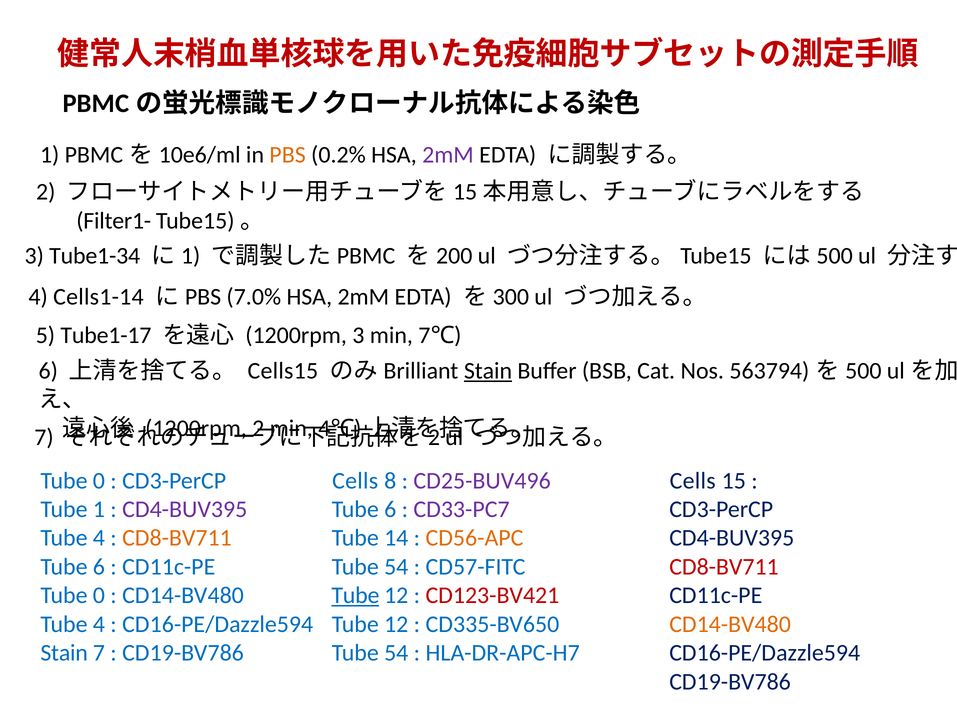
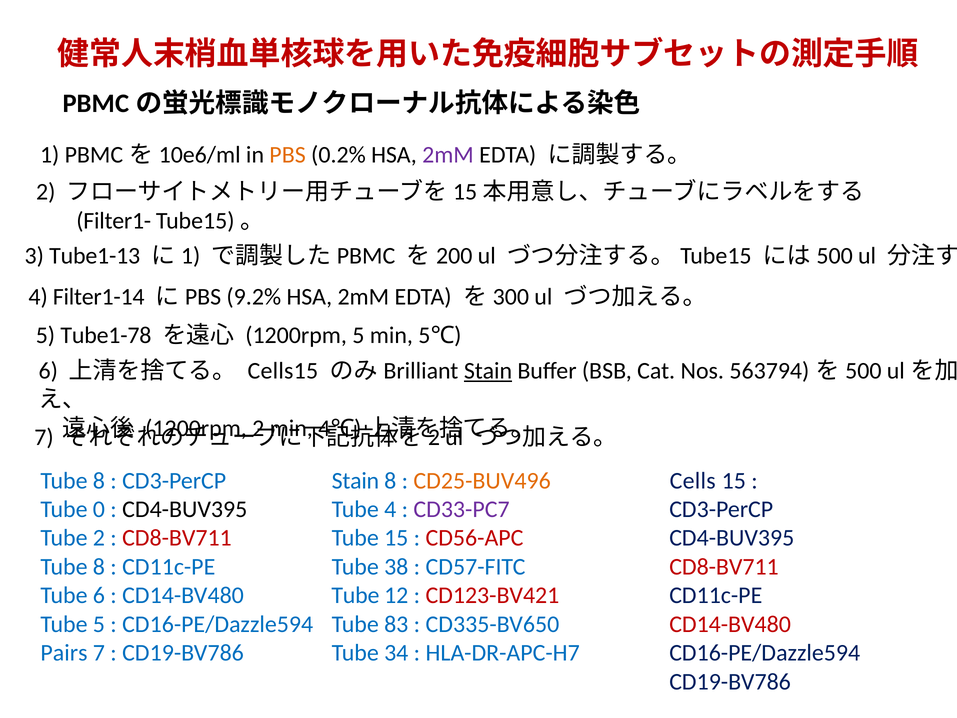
Tube1-34: Tube1-34 -> Tube1-13 (95, 256)
Cells1-14: Cells1-14 -> Filter1-14 (99, 297)
7.0%: 7.0% -> 9.2% (254, 297)
Tube1-17: Tube1-17 -> Tube1-78 (106, 335)
1200rpm 3: 3 -> 5 (358, 335)
min 7: 7 -> 5 (424, 335)
0: 0 -> 8 (99, 480)
Cells: Cells -> Stain (355, 480)
CD25-BUV496 colour: purple -> orange (482, 480)
Tube 1: 1 -> 0 (99, 509)
CD4-BUV395 colour: purple -> black (185, 509)
6: 6 -> 4 (390, 509)
4: 4 -> 2 (99, 538)
CD8-BV711 colour: orange -> red (177, 538)
Tube 14: 14 -> 15 (396, 538)
CD56-APC colour: orange -> red (474, 538)
6: 6 -> 8 (99, 567)
54: 54 -> 38 (396, 567)
0: 0 -> 6 (99, 595)
Tube underline: present -> none (355, 595)
4: 4 -> 5 (99, 624)
12: 12 -> 83 (396, 624)
CD14-BV480 colour: orange -> red (730, 624)
Stain: Stain -> Pairs (64, 653)
54: 54 -> 34 (396, 653)
